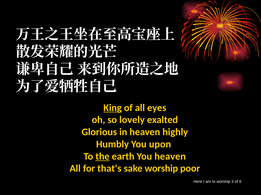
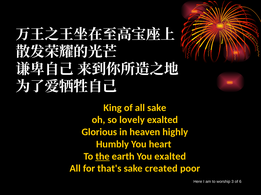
King underline: present -> none (113, 108)
all eyes: eyes -> sake (157, 108)
upon: upon -> heart (160, 145)
You heaven: heaven -> exalted (170, 157)
sake worship: worship -> created (161, 169)
